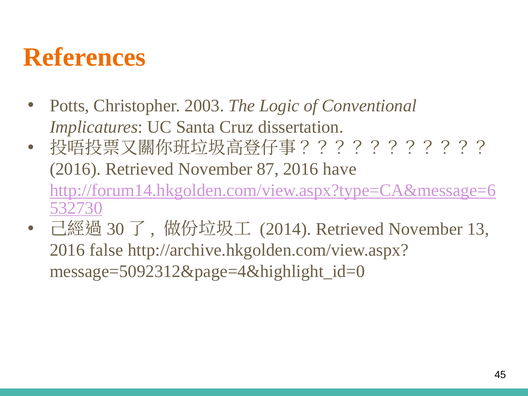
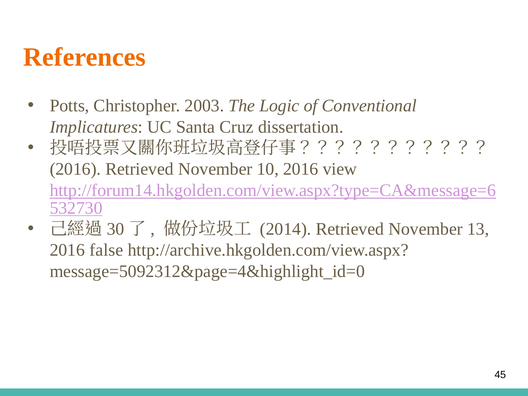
87: 87 -> 10 (268, 169)
have: have -> view (340, 169)
